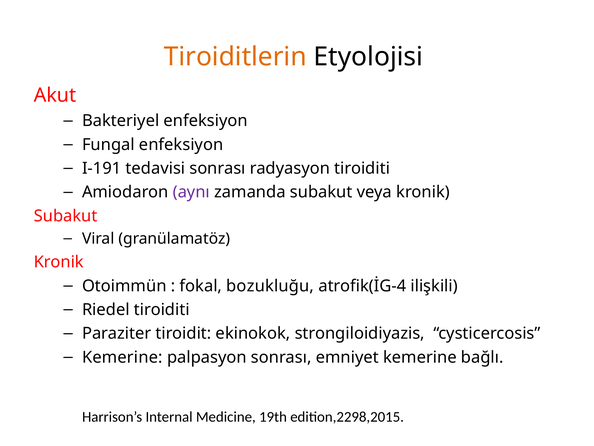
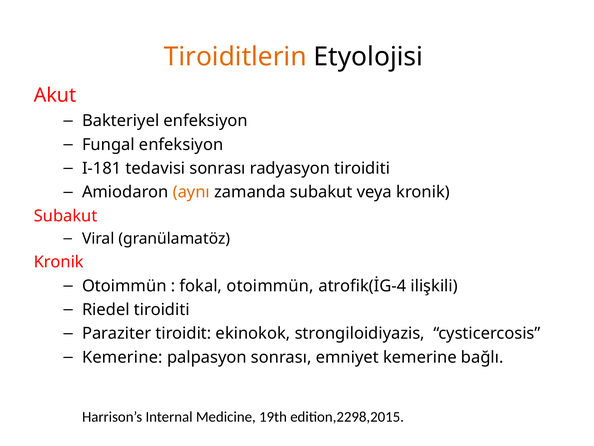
I-191: I-191 -> I-181 (102, 168)
aynı colour: purple -> orange (191, 192)
fokal bozukluğu: bozukluğu -> otoimmün (270, 286)
